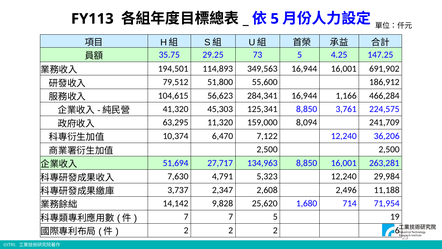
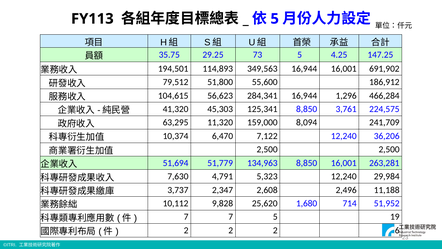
1,166: 1,166 -> 1,296 (346, 96)
27,717: 27,717 -> 51,779 (220, 163)
14,142: 14,142 -> 10,112 (176, 203)
71,954: 71,954 -> 51,952 (387, 203)
